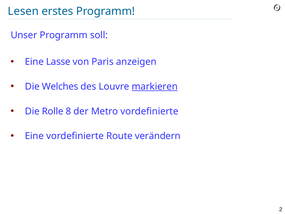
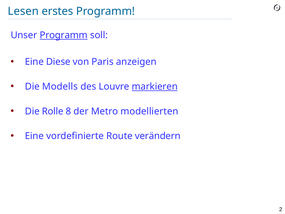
Programm underline: none -> present (64, 35)
Lasse: Lasse -> Diese (58, 62)
Welches: Welches -> Modells (60, 86)
Metro vordefinierte: vordefinierte -> modellierten (149, 111)
